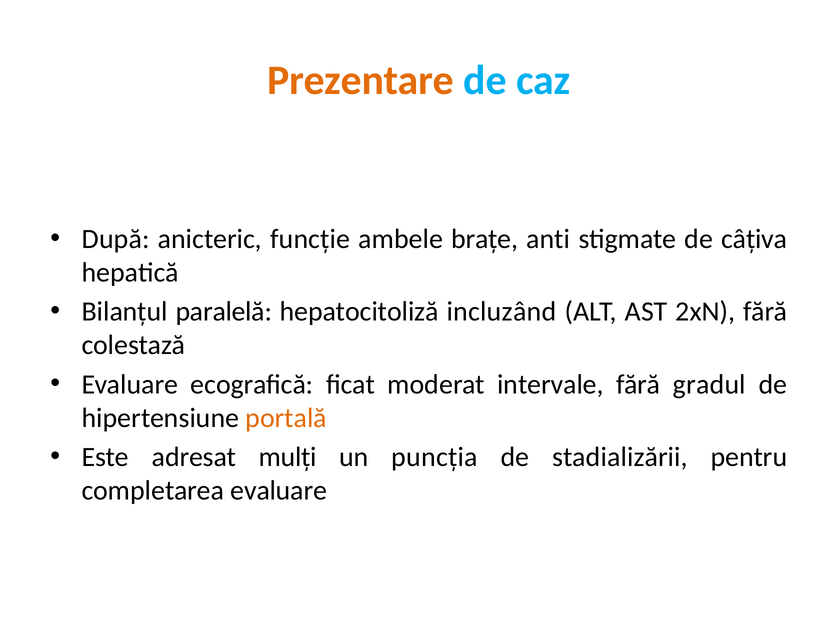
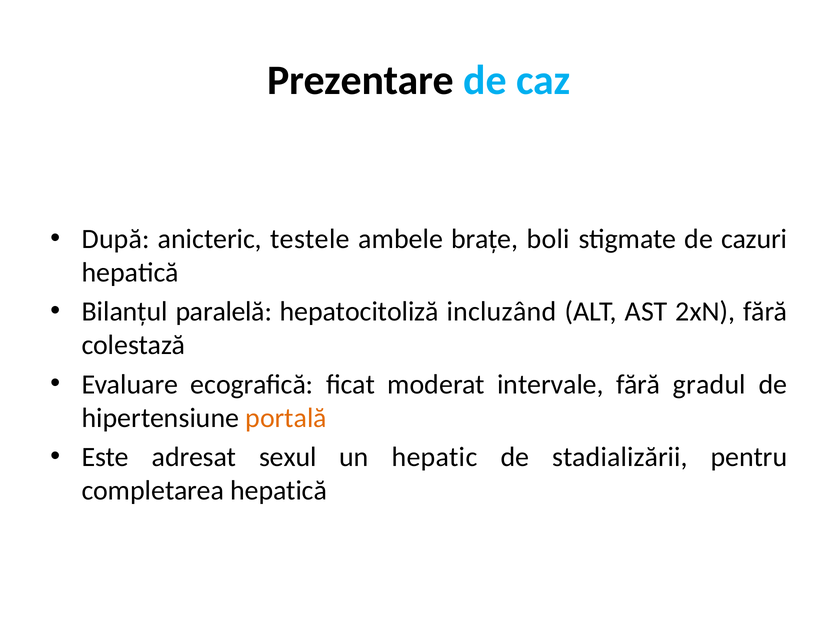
Prezentare colour: orange -> black (360, 80)
funcție: funcție -> testele (310, 239)
anti: anti -> boli (548, 239)
câțiva: câțiva -> cazuri (754, 239)
mulți: mulți -> sexul (288, 457)
puncția: puncția -> hepatic (435, 457)
completarea evaluare: evaluare -> hepatică (279, 491)
